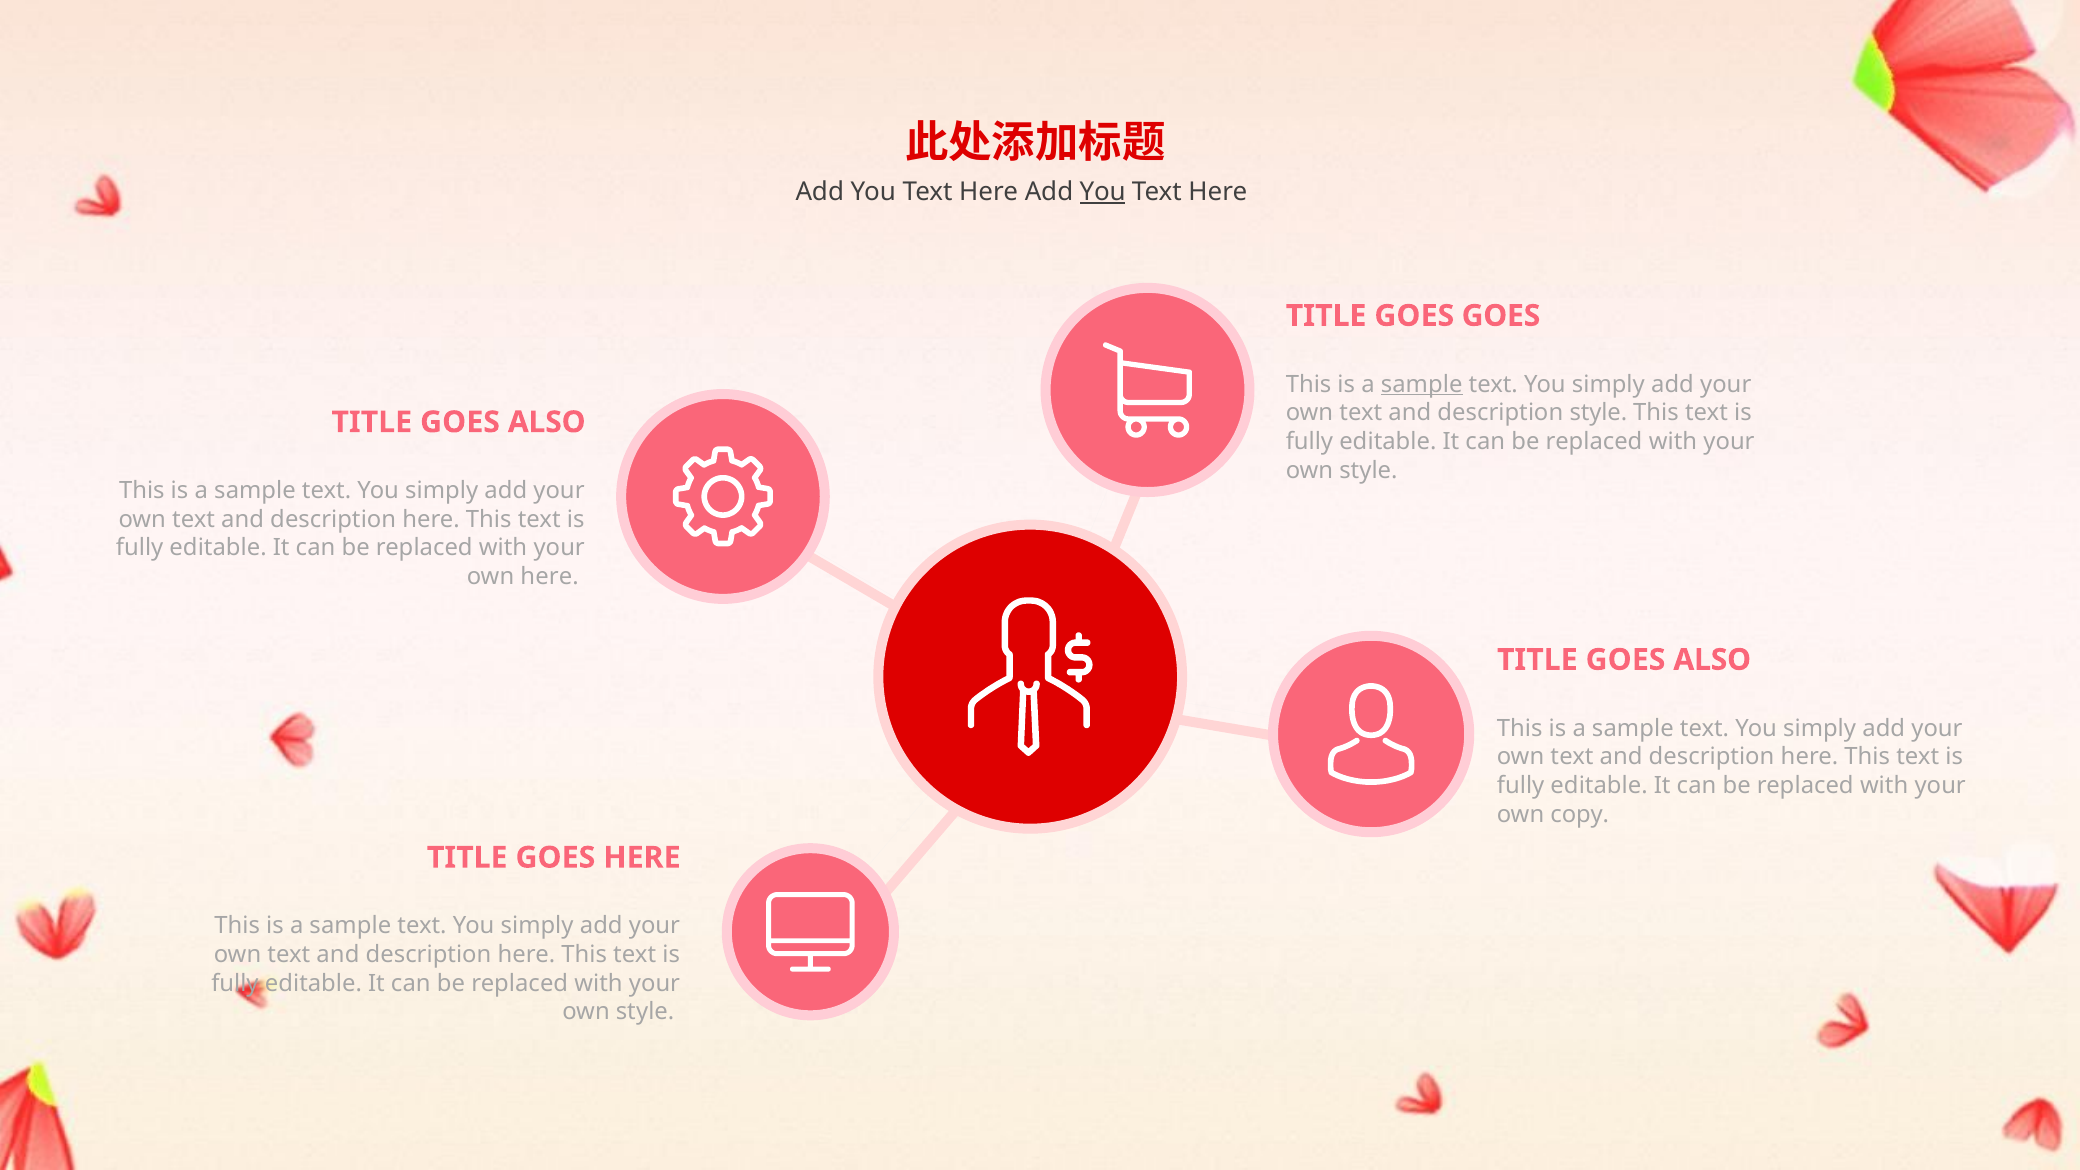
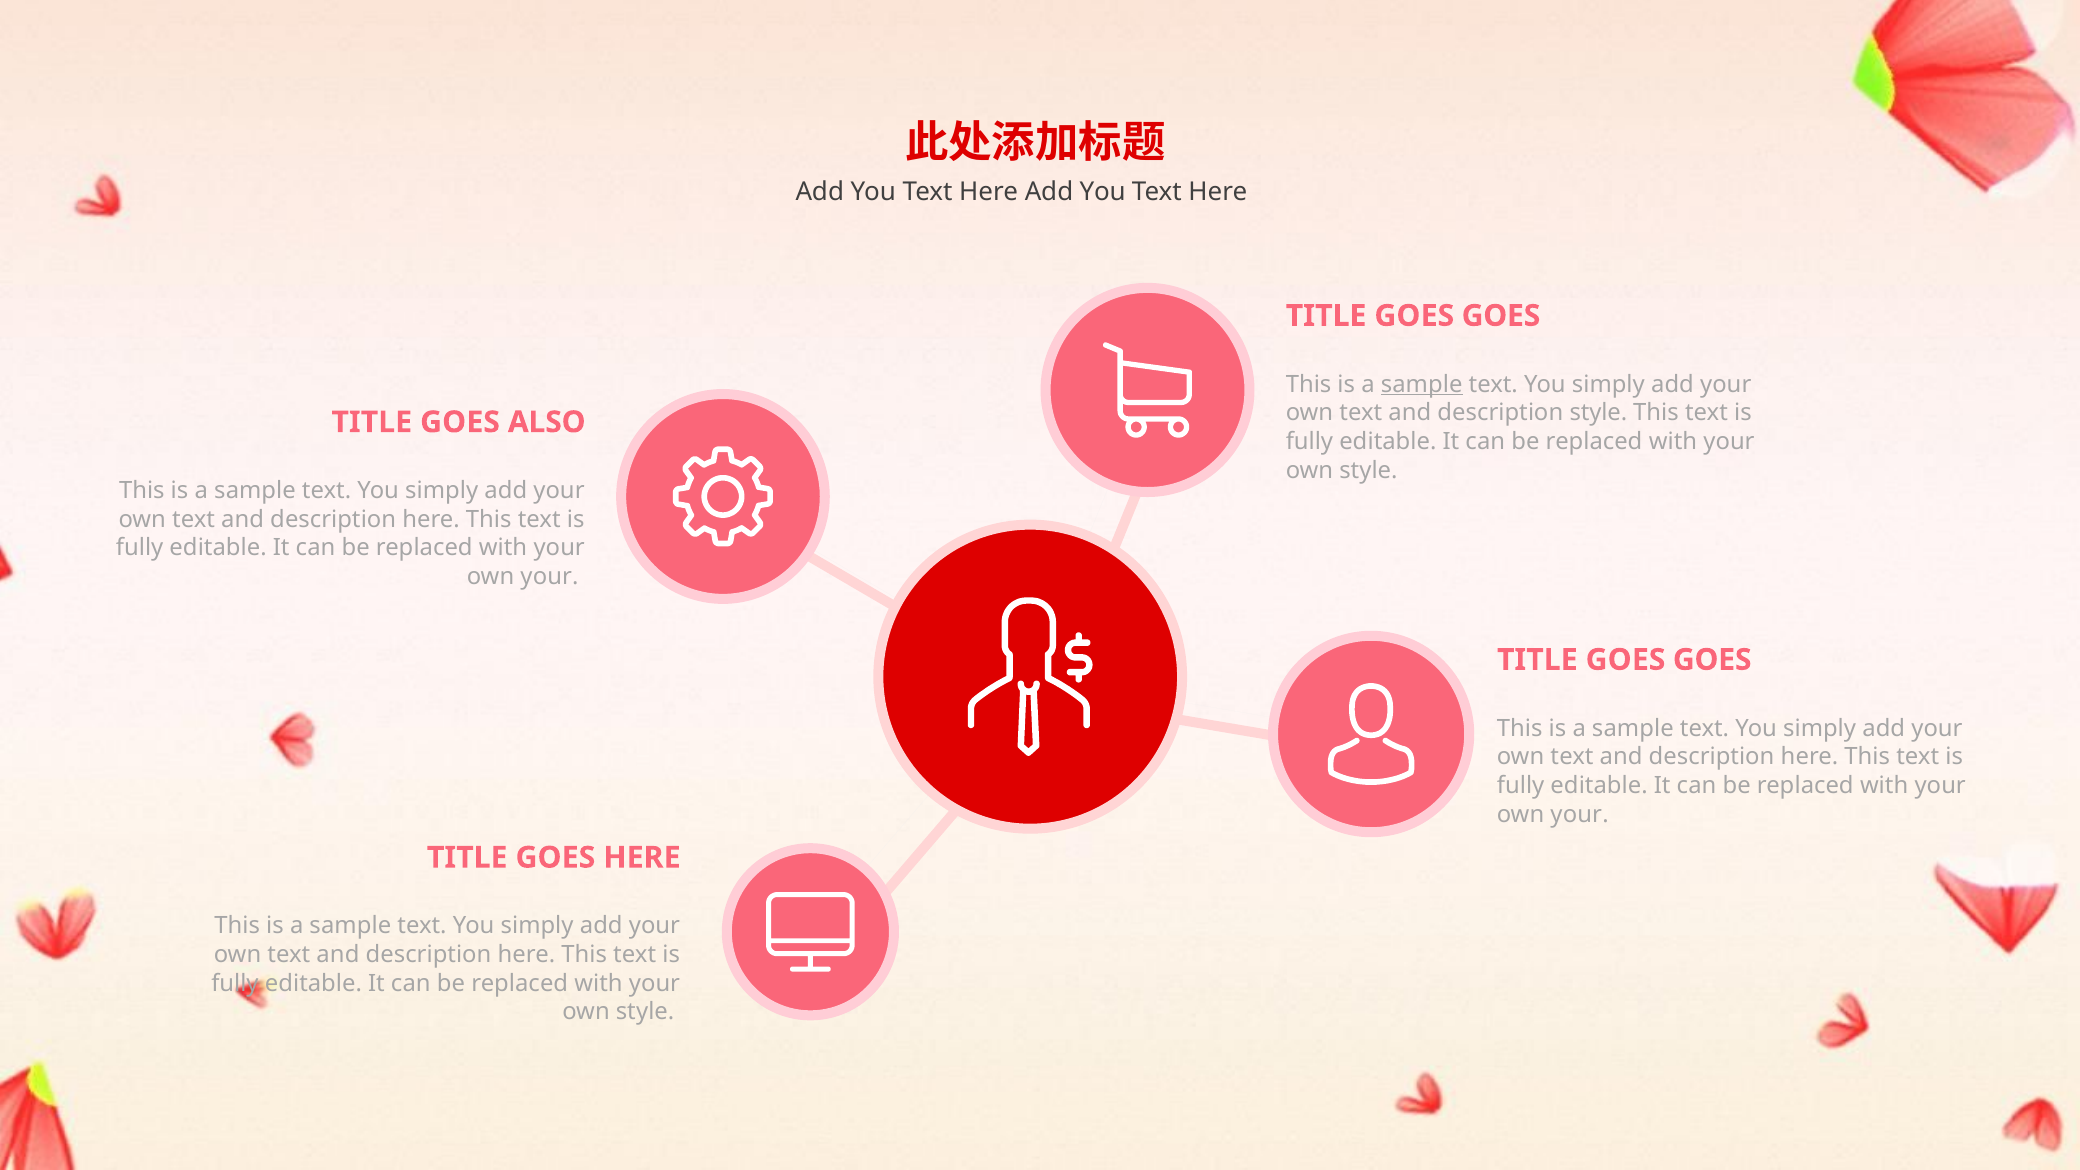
You underline: present -> none (1103, 192)
here: here -> your (550, 577)
ALSO: ALSO -> GOES (1712, 660)
copy: copy -> your (1580, 814)
